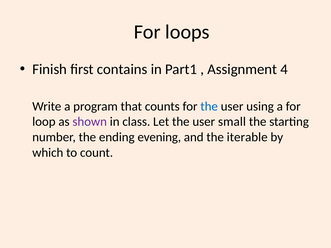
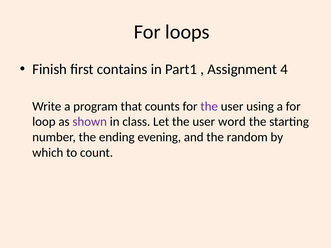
the colour: blue -> purple (209, 106)
small: small -> word (232, 122)
iterable: iterable -> random (247, 137)
